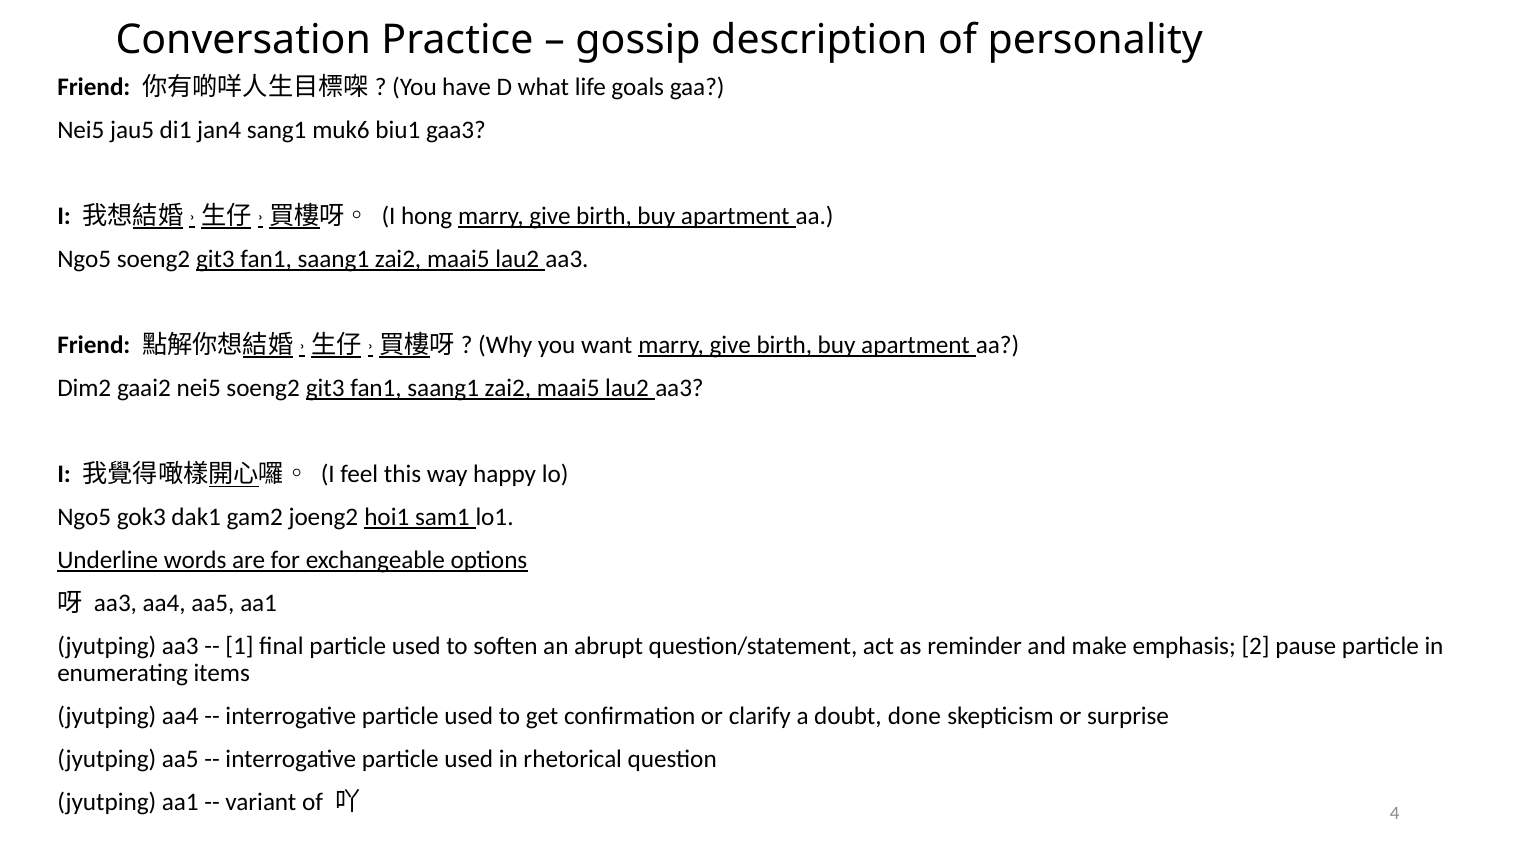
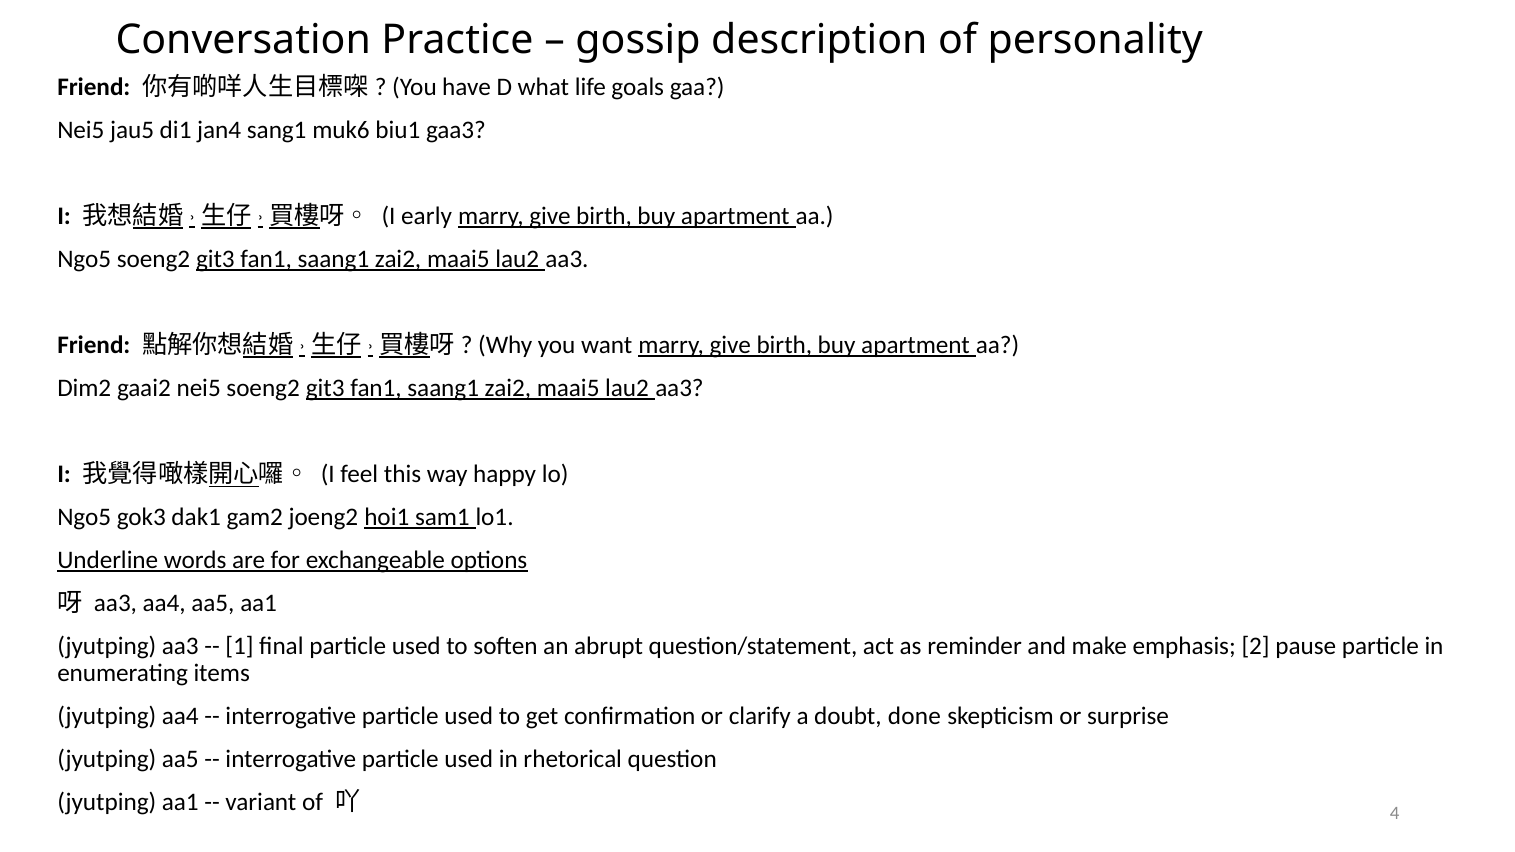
hong: hong -> early (427, 216)
